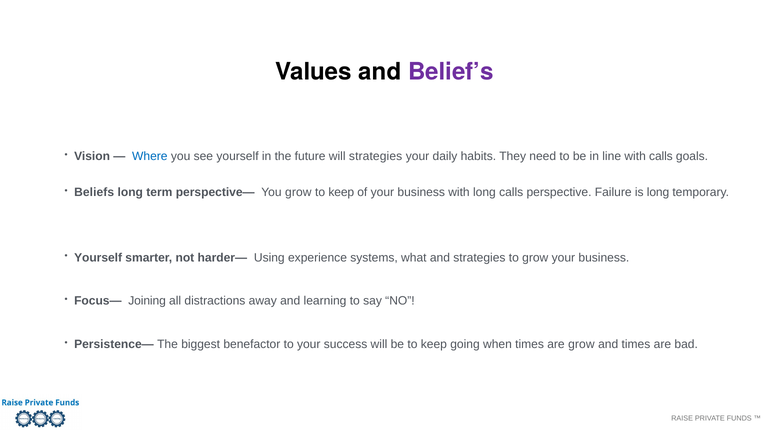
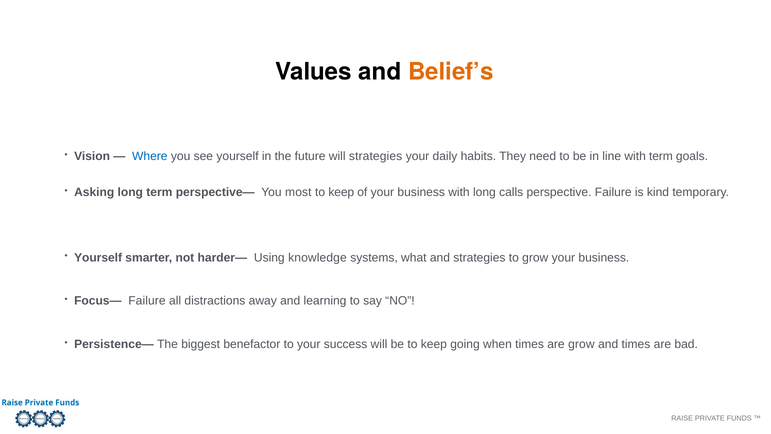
Belief’s colour: purple -> orange (451, 72)
with calls: calls -> term (661, 156)
Beliefs: Beliefs -> Asking (94, 192)
You grow: grow -> most (298, 192)
is long: long -> kind (658, 192)
experience: experience -> knowledge (317, 257)
Focus— Joining: Joining -> Failure (147, 301)
